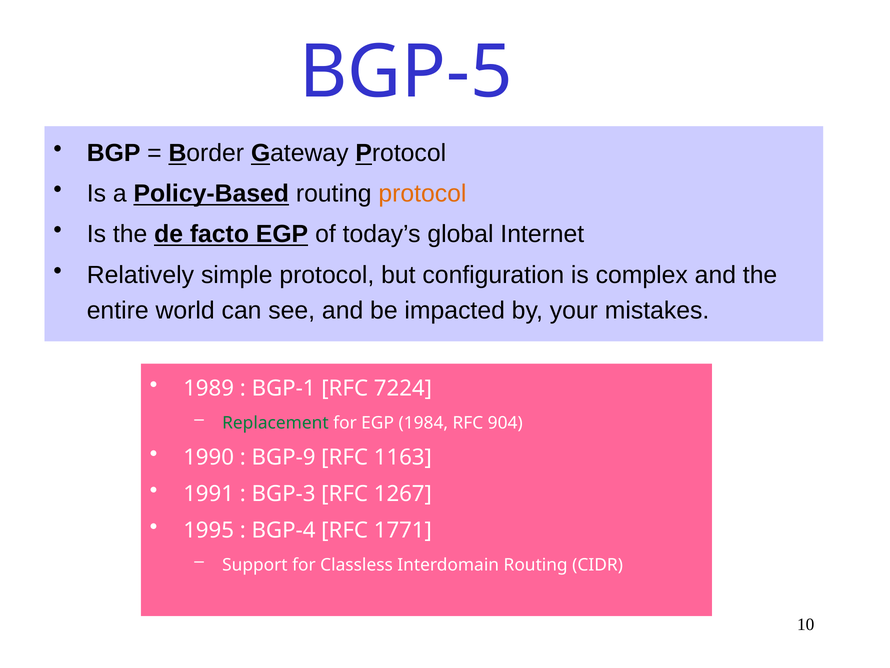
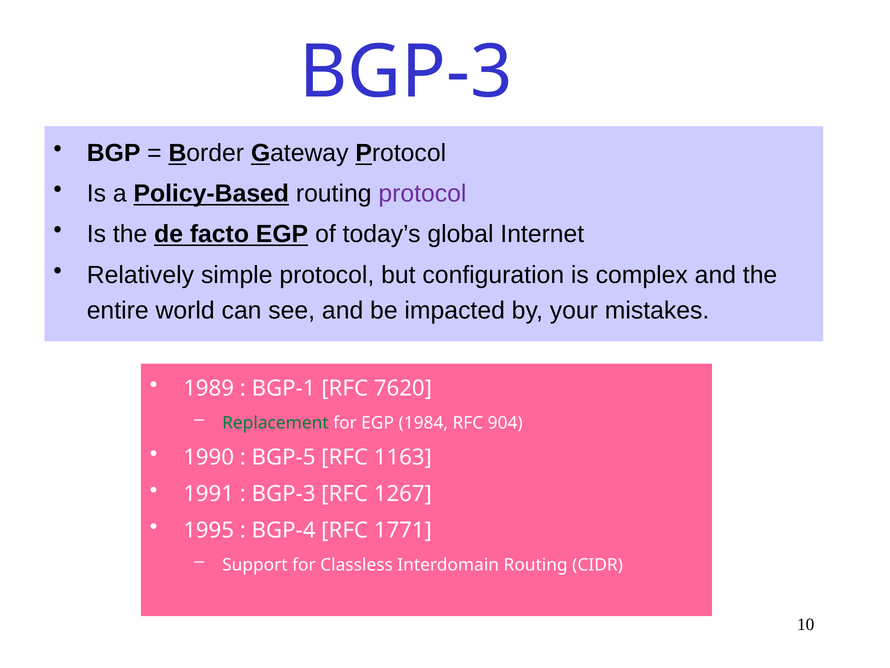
BGP-5: BGP-5 -> BGP-3 (406, 72)
protocol colour: orange -> purple (422, 194)
7224: 7224 -> 7620 (403, 388)
BGP-9: BGP-9 -> BGP-5 (284, 457)
